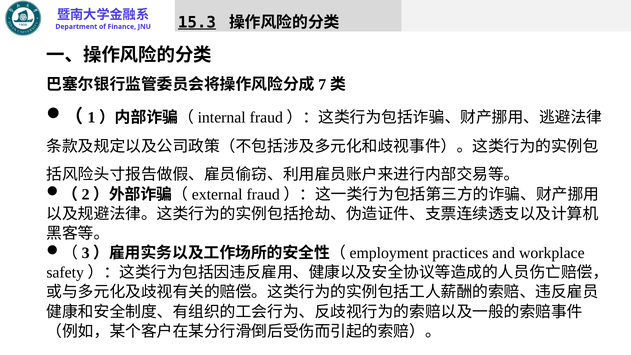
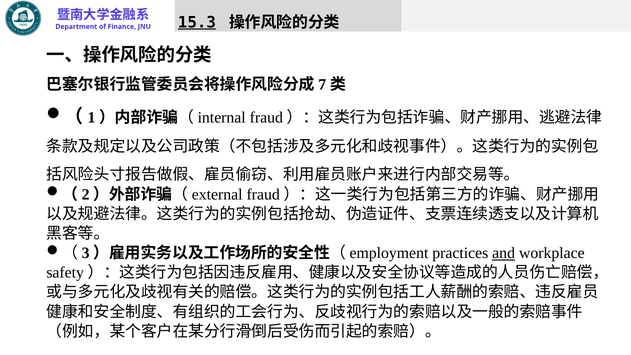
and underline: none -> present (504, 253)
